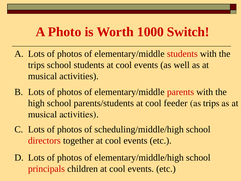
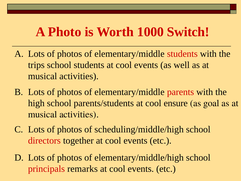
feeder: feeder -> ensure (176, 103)
as trips: trips -> goal (211, 103)
children: children -> remarks (83, 169)
